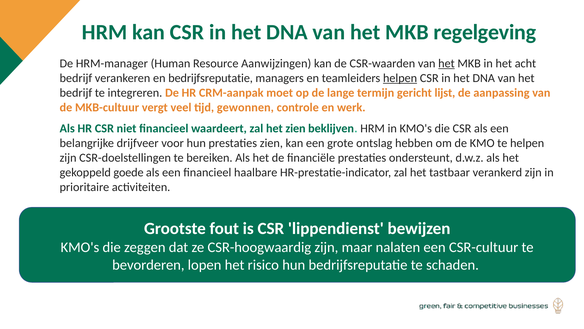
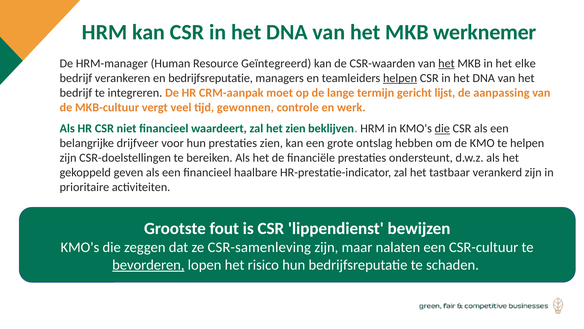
regelgeving: regelgeving -> werknemer (485, 32)
Aanwijzingen: Aanwijzingen -> Geïntegreerd (276, 63)
acht: acht -> elke (525, 63)
die underline: none -> present (442, 128)
goede: goede -> geven (128, 172)
CSR-hoogwaardig: CSR-hoogwaardig -> CSR-samenleving (259, 247)
bevorderen underline: none -> present (148, 264)
